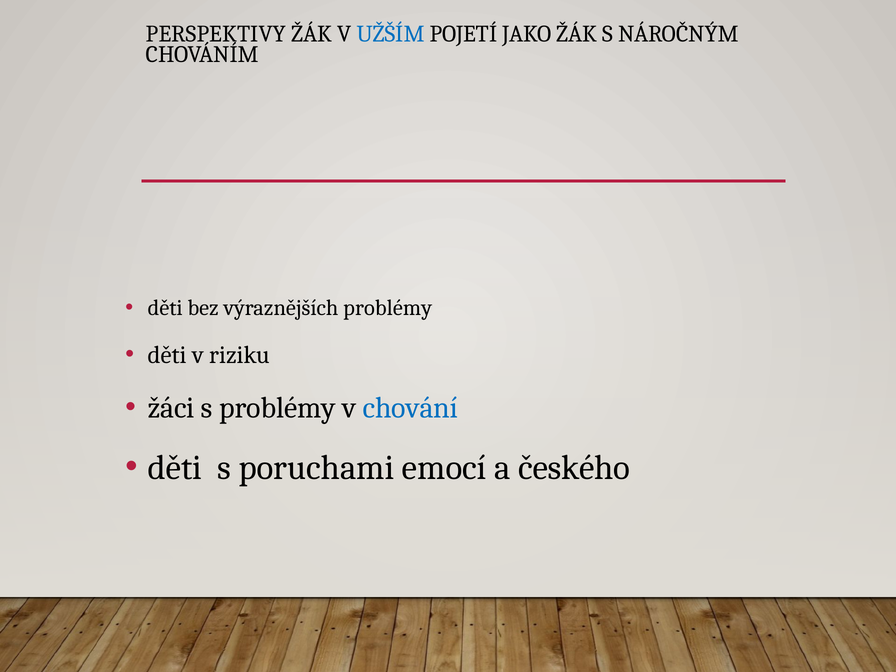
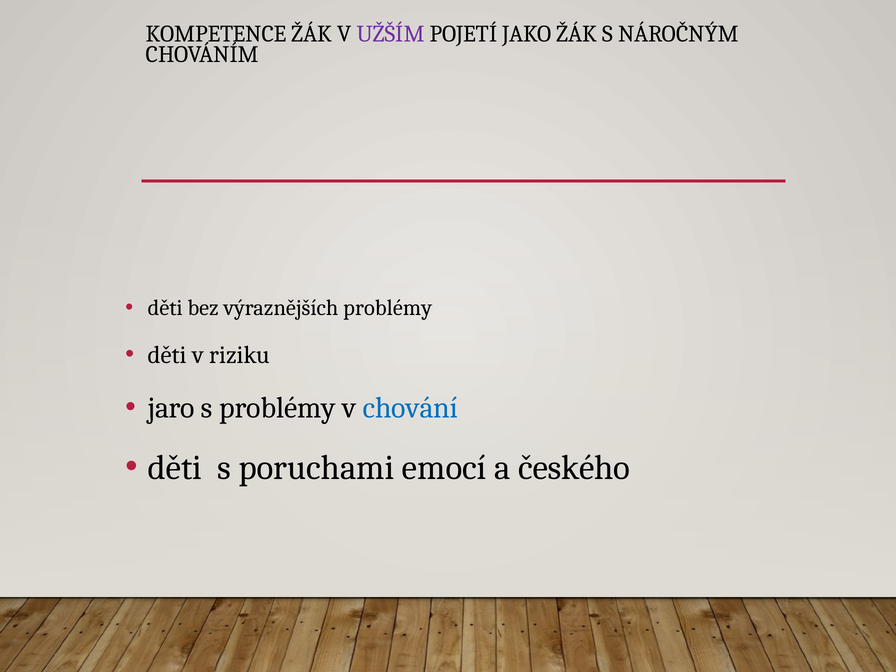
PERSPEKTIVY: PERSPEKTIVY -> KOMPETENCE (216, 34)
UŽŠÍM colour: blue -> purple (391, 34)
žáci: žáci -> jaro (171, 408)
